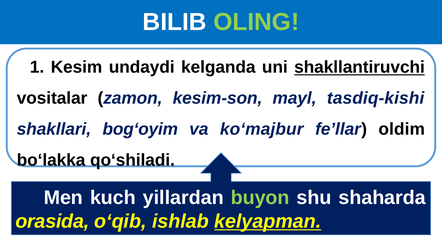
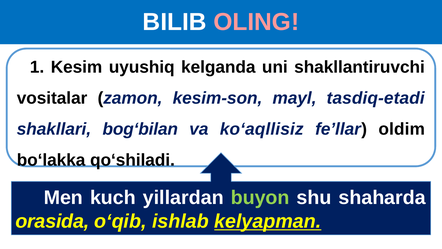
OLING colour: light green -> pink (256, 22)
undaydi: undaydi -> uyushiq (142, 67)
shakllantiruvchi underline: present -> none (360, 67)
tasdiq-kishi: tasdiq-kishi -> tasdiq-etadi (376, 98)
bog‘oyim: bog‘oyim -> bog‘bilan (140, 129)
ko‘majbur: ko‘majbur -> ko‘aqllisiz (262, 129)
